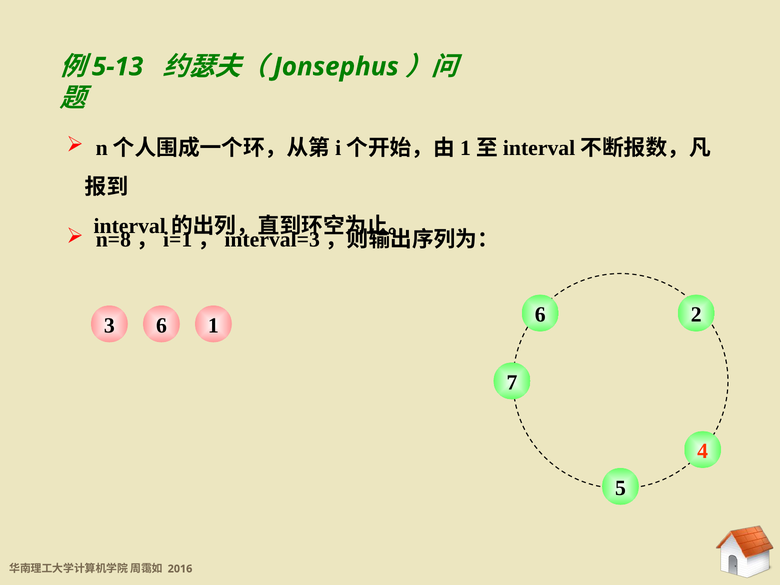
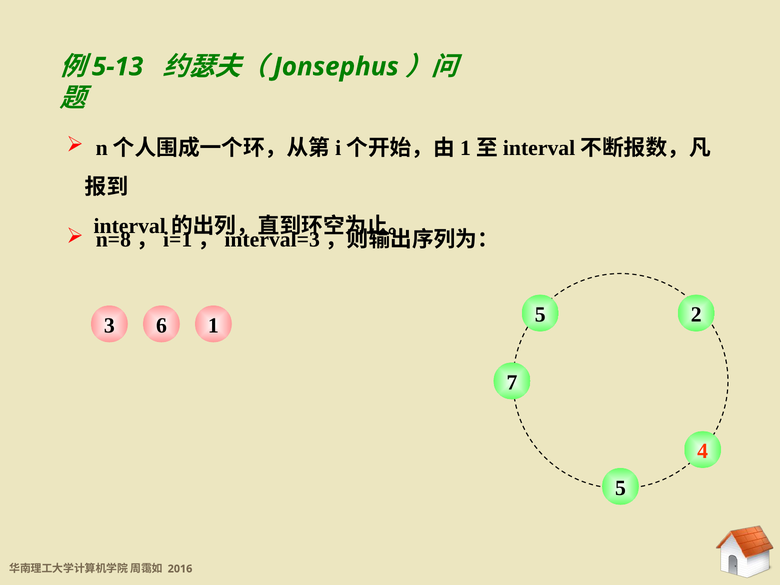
6 6: 6 -> 5 (540, 315)
